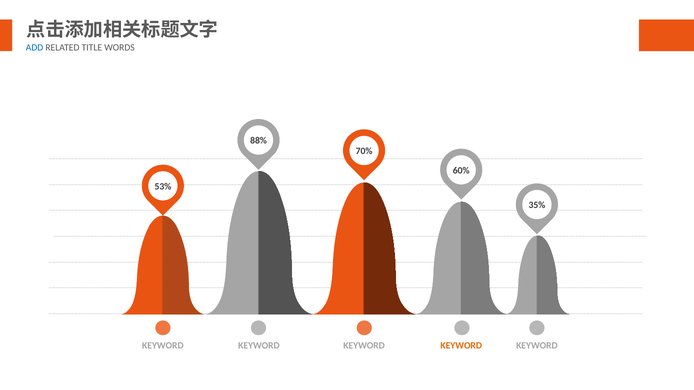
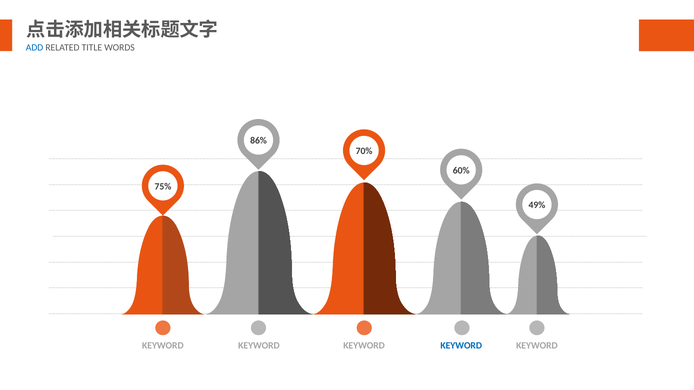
88%: 88% -> 86% (259, 141)
53%: 53% -> 75% (163, 187)
35%: 35% -> 49% (537, 205)
KEYWORD colour: orange -> blue (461, 346)
